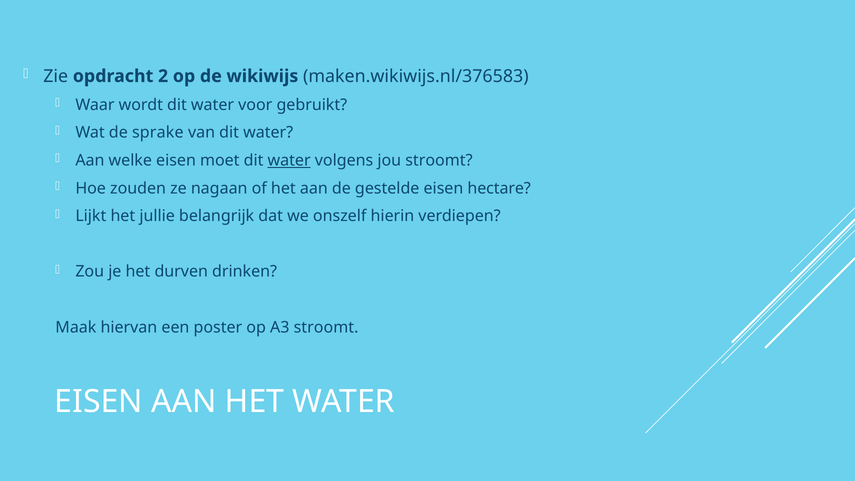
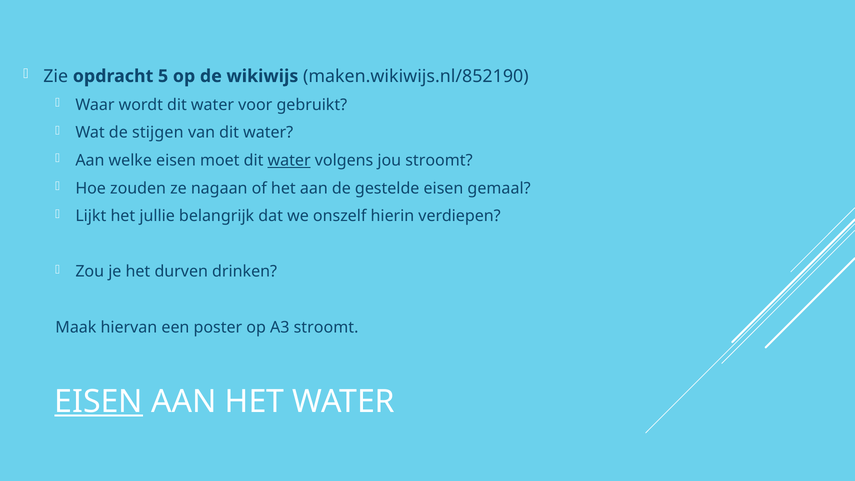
2: 2 -> 5 (163, 76)
maken.wikiwijs.nl/376583: maken.wikiwijs.nl/376583 -> maken.wikiwijs.nl/852190 (416, 76)
sprake: sprake -> stijgen (158, 133)
hectare: hectare -> gemaal (499, 188)
EISEN underline: none -> present (99, 402)
